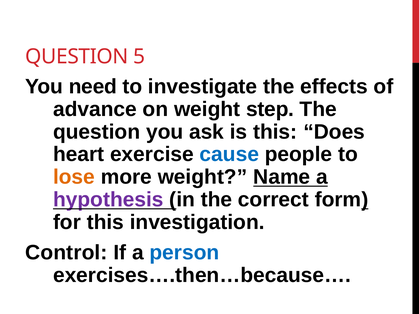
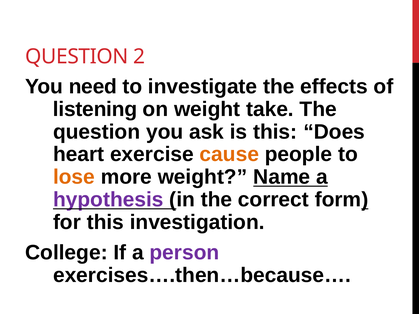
5: 5 -> 2 (139, 57)
advance: advance -> listening (95, 109)
step: step -> take (270, 109)
cause colour: blue -> orange (229, 155)
Control: Control -> College (66, 253)
person colour: blue -> purple (184, 253)
